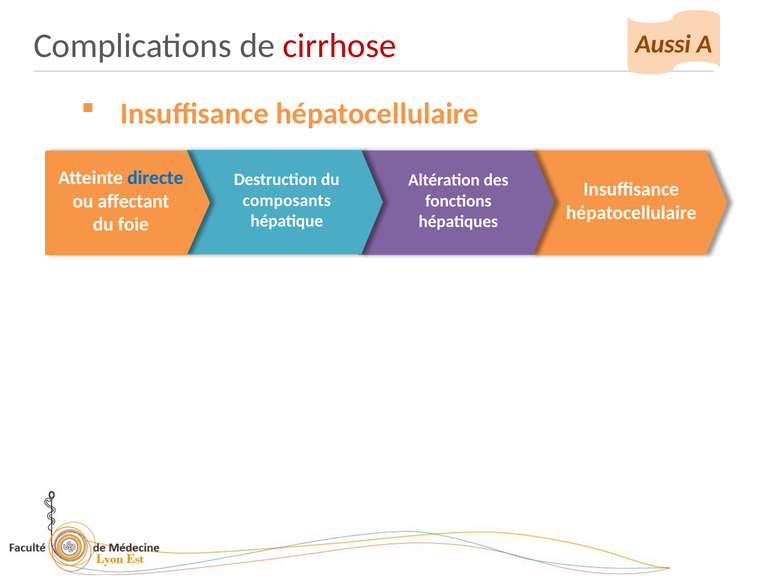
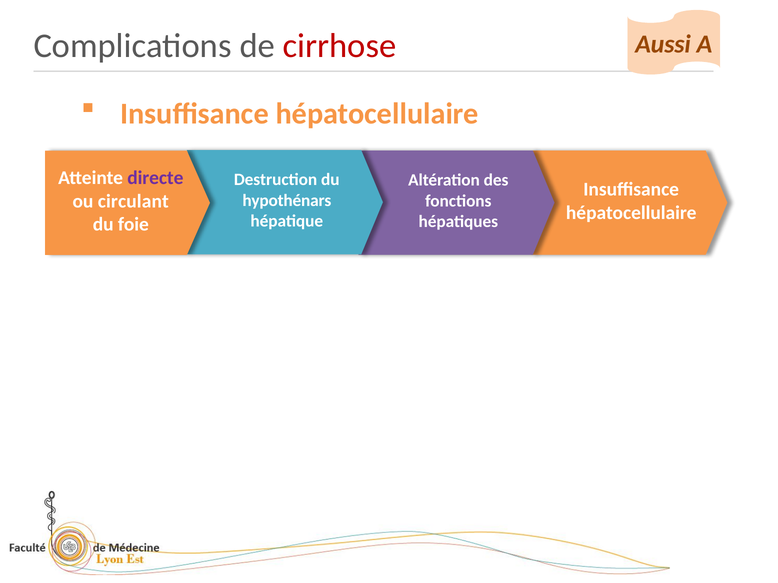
directe colour: blue -> purple (155, 178)
affectant: affectant -> circulant (133, 201)
composants: composants -> hypothénars (287, 201)
